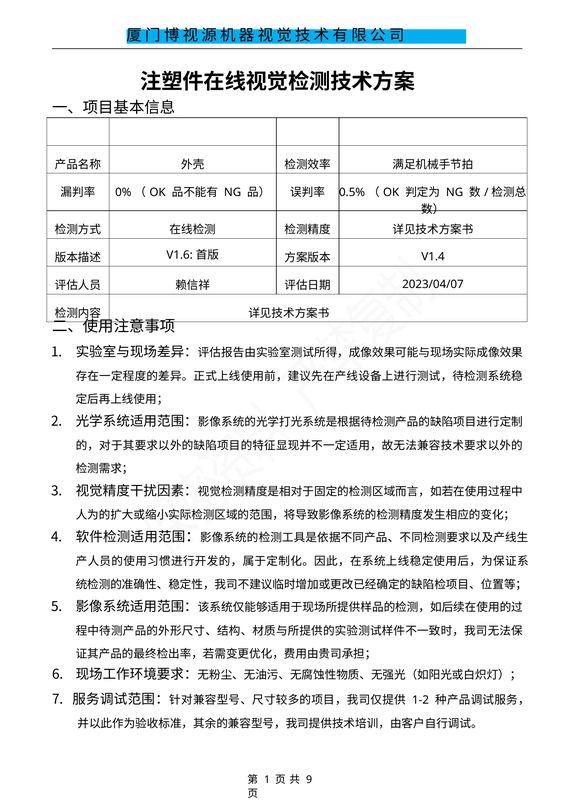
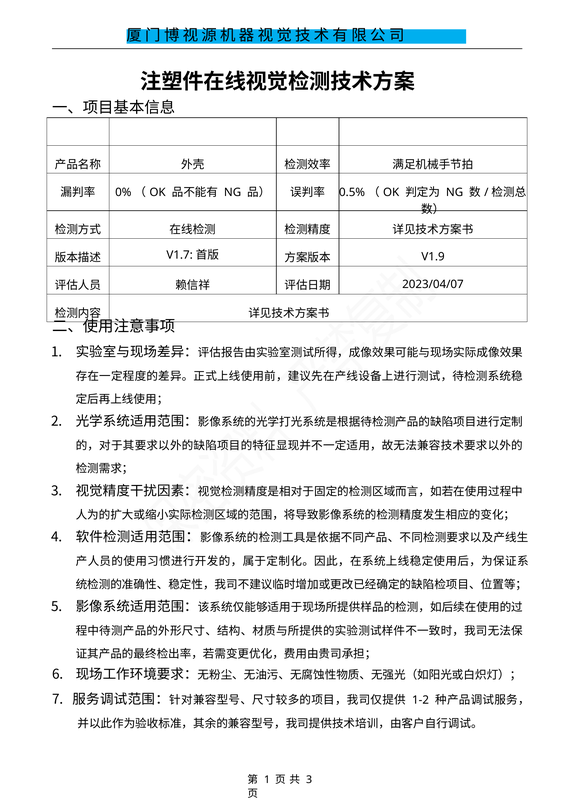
V1.6: V1.6 -> V1.7 (180, 255)
V1.4: V1.4 -> V1.9 (433, 257)
9: 9 -> 3 (309, 780)
